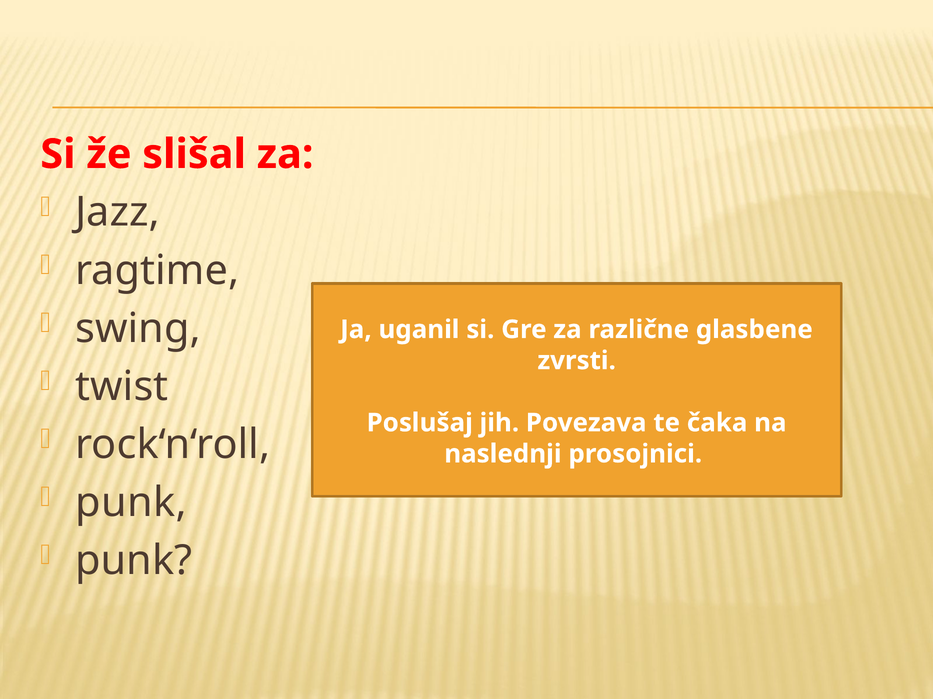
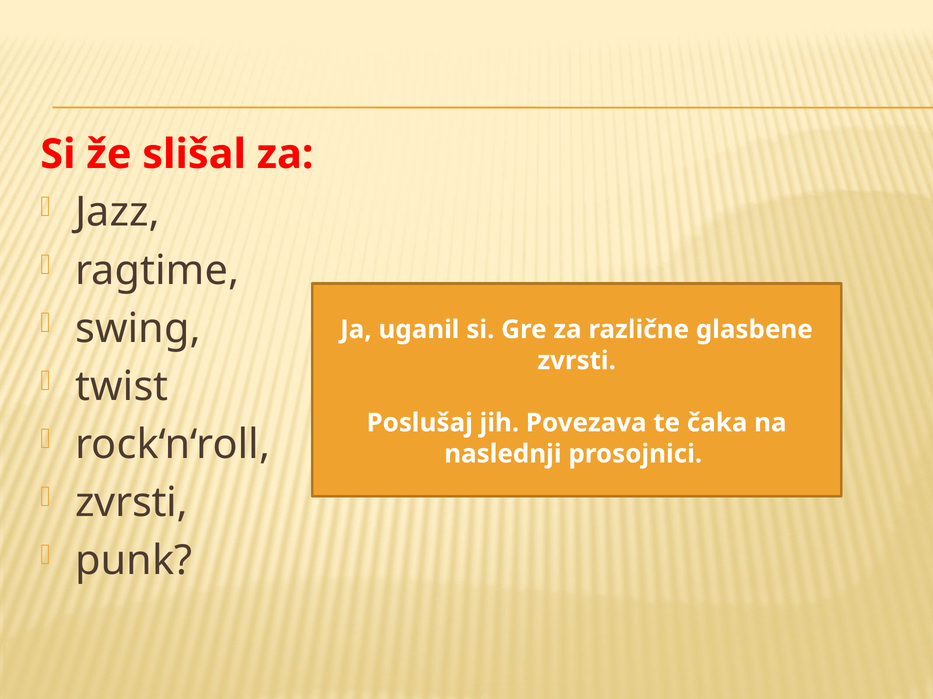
punk: punk -> zvrsti (132, 503)
